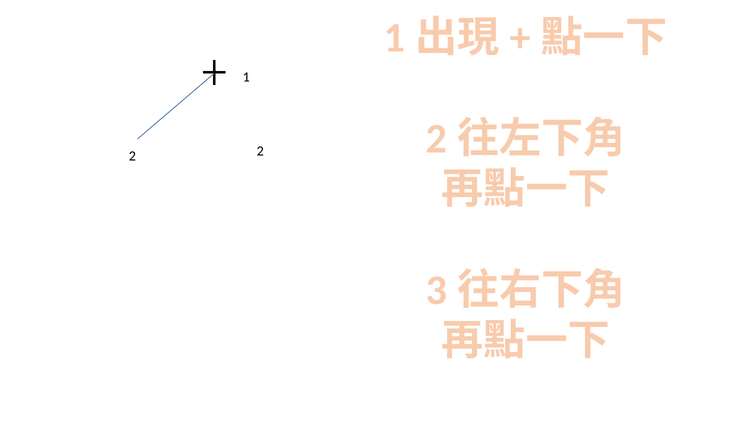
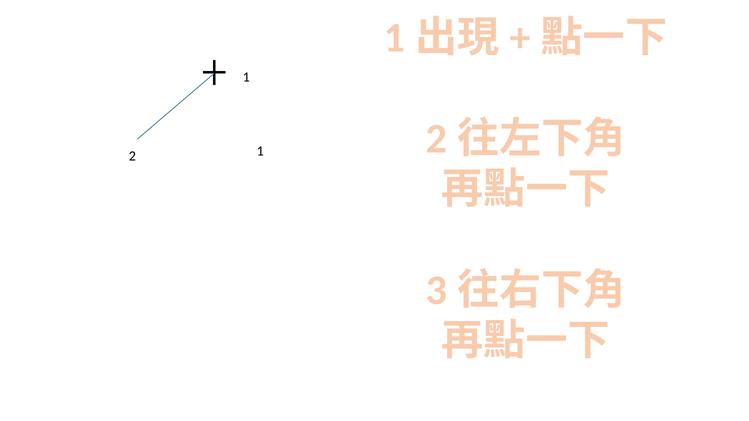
2 2: 2 -> 1 (260, 151)
